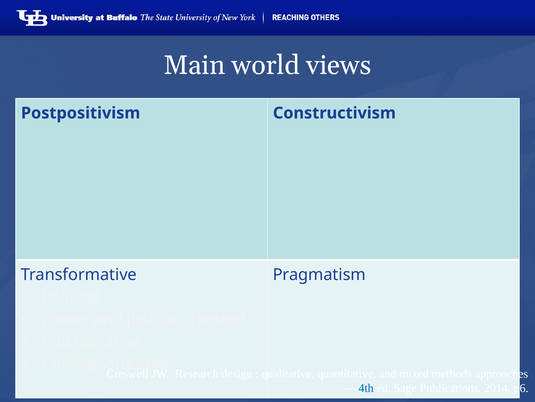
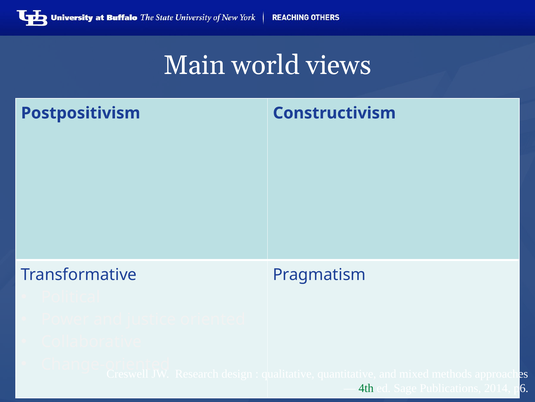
4th colour: blue -> green (366, 387)
